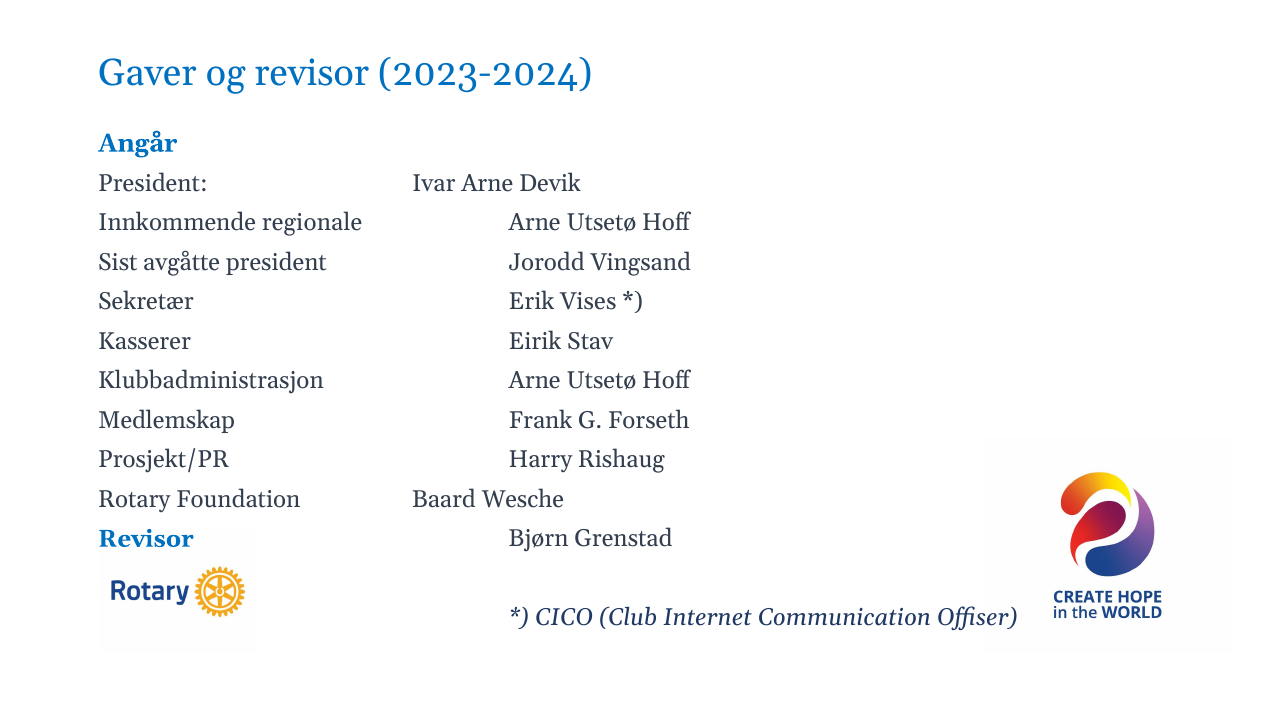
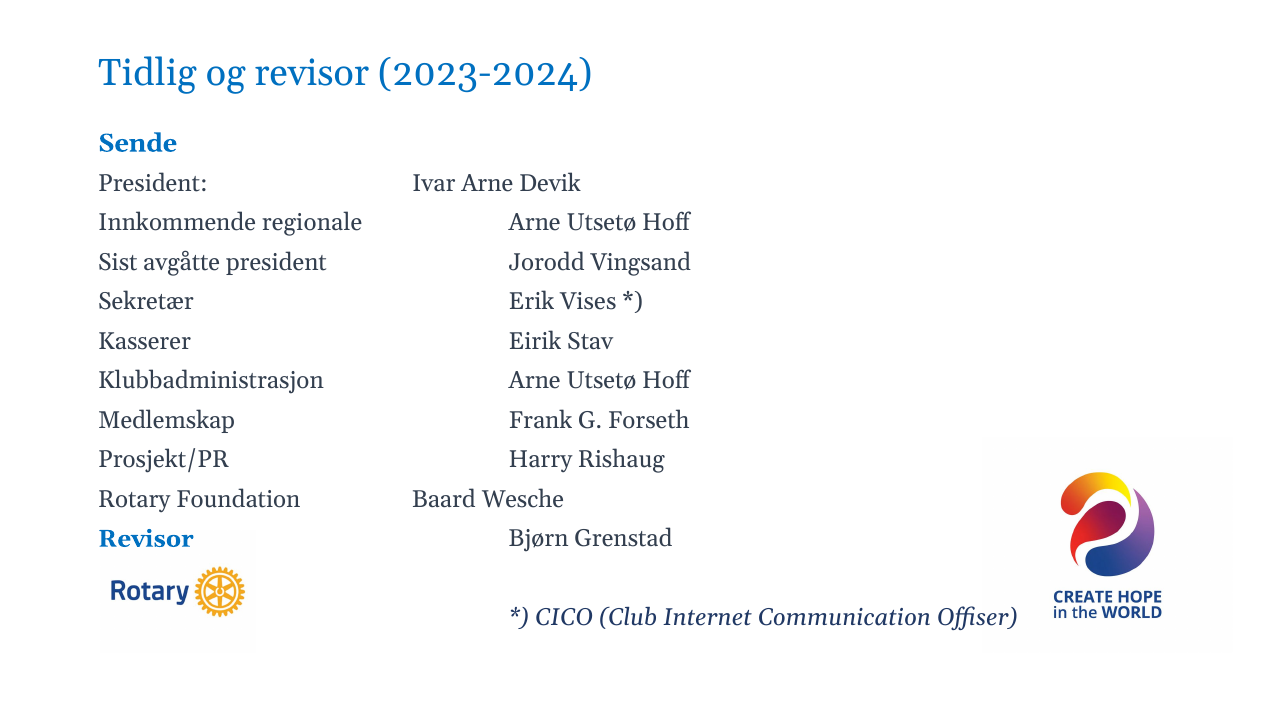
Gaver: Gaver -> Tidlig (147, 73)
Angår: Angår -> Sende (138, 143)
